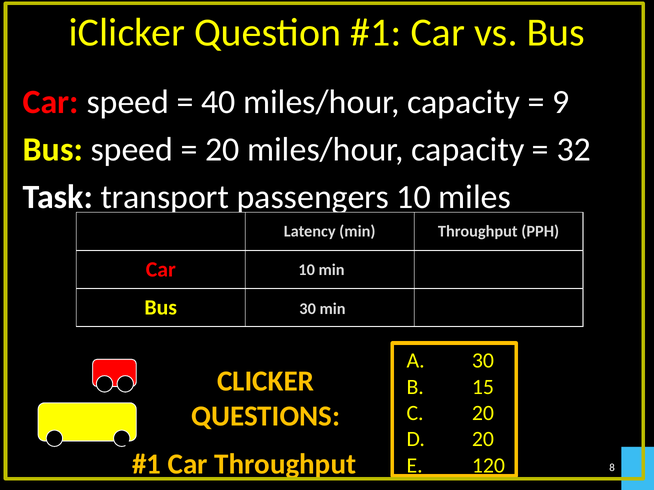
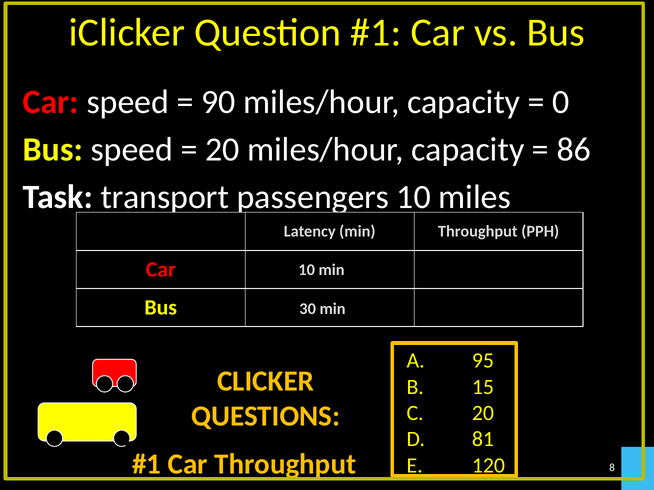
40: 40 -> 90 (218, 102)
9: 9 -> 0 (561, 102)
32: 32 -> 86 (574, 150)
A 30: 30 -> 95 (483, 361)
D 20: 20 -> 81 (483, 440)
